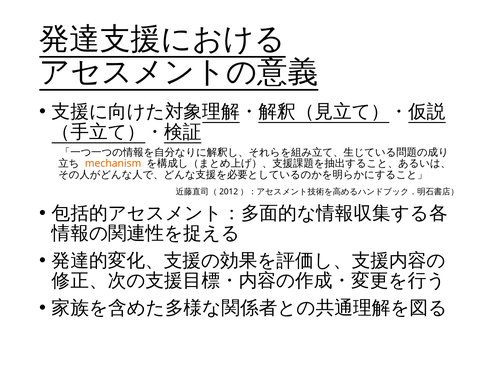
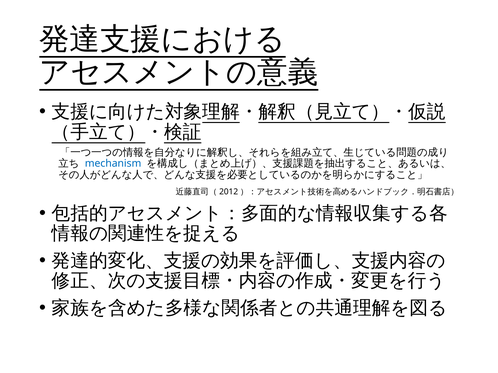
mechanism colour: orange -> blue (113, 164)
